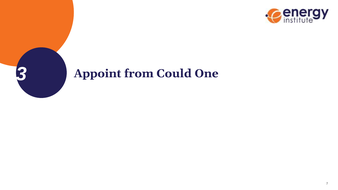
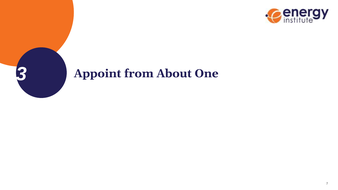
Could: Could -> About (174, 74)
